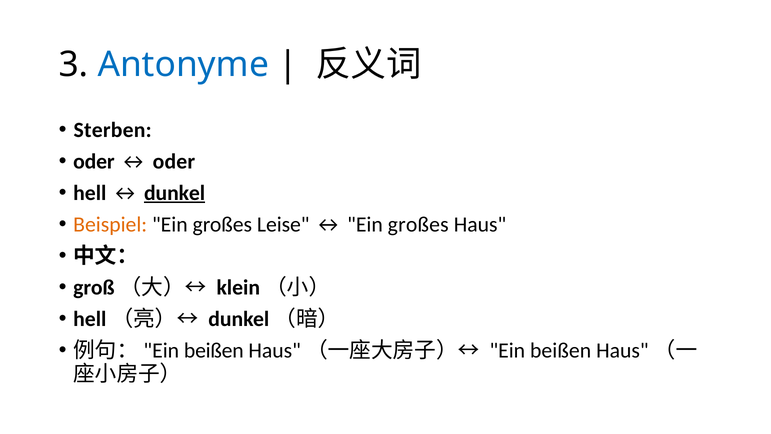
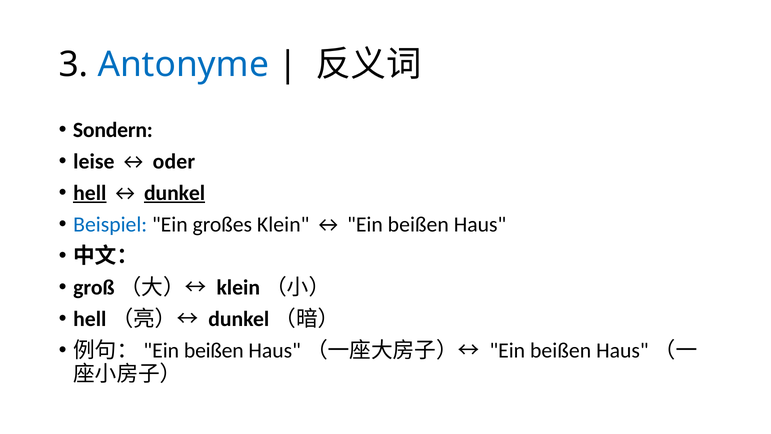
Sterben: Sterben -> Sondern (113, 130)
oder: oder -> leise (94, 161)
hell underline: none -> present (90, 193)
Beispiel colour: orange -> blue (110, 224)
Leise: Leise -> Klein (283, 224)
großes: großes -> beißen (418, 224)
